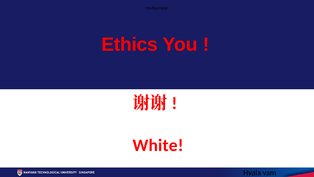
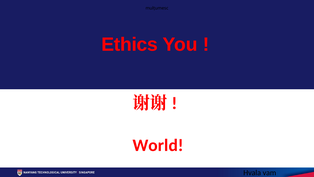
White: White -> World (158, 145)
